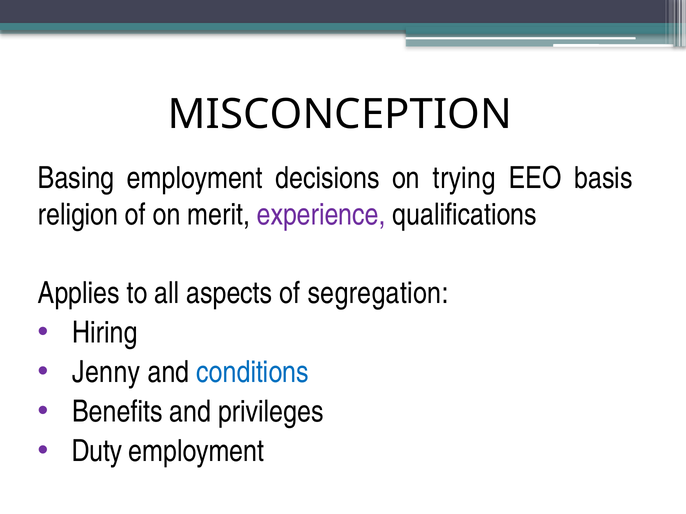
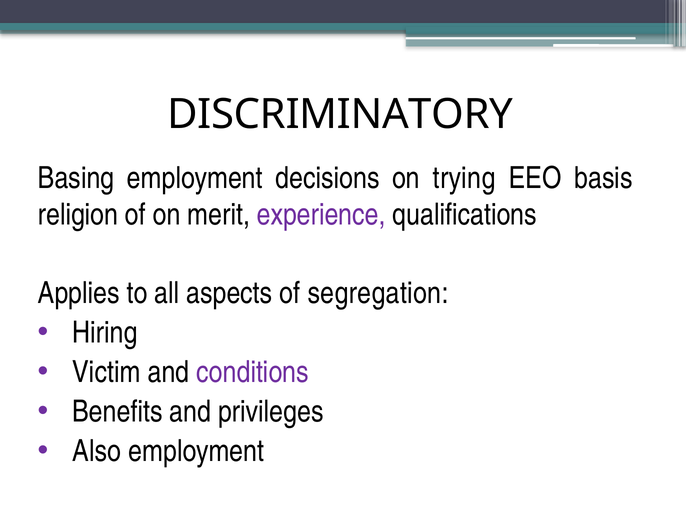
MISCONCEPTION: MISCONCEPTION -> DISCRIMINATORY (340, 114)
Jenny: Jenny -> Victim (106, 373)
conditions colour: blue -> purple (253, 373)
Duty: Duty -> Also (97, 452)
